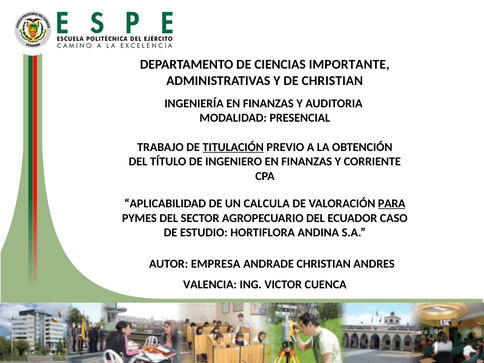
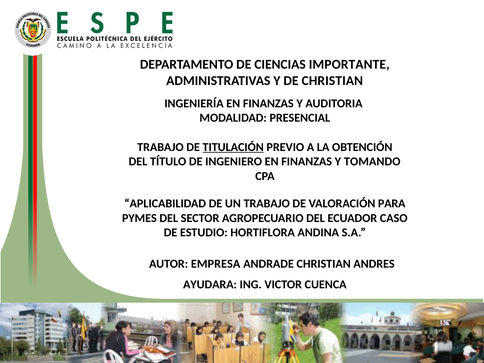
CORRIENTE: CORRIENTE -> TOMANDO (372, 162)
UN CALCULA: CALCULA -> TRABAJO (267, 204)
PARA underline: present -> none (392, 204)
VALENCIA: VALENCIA -> AYUDARA (210, 284)
